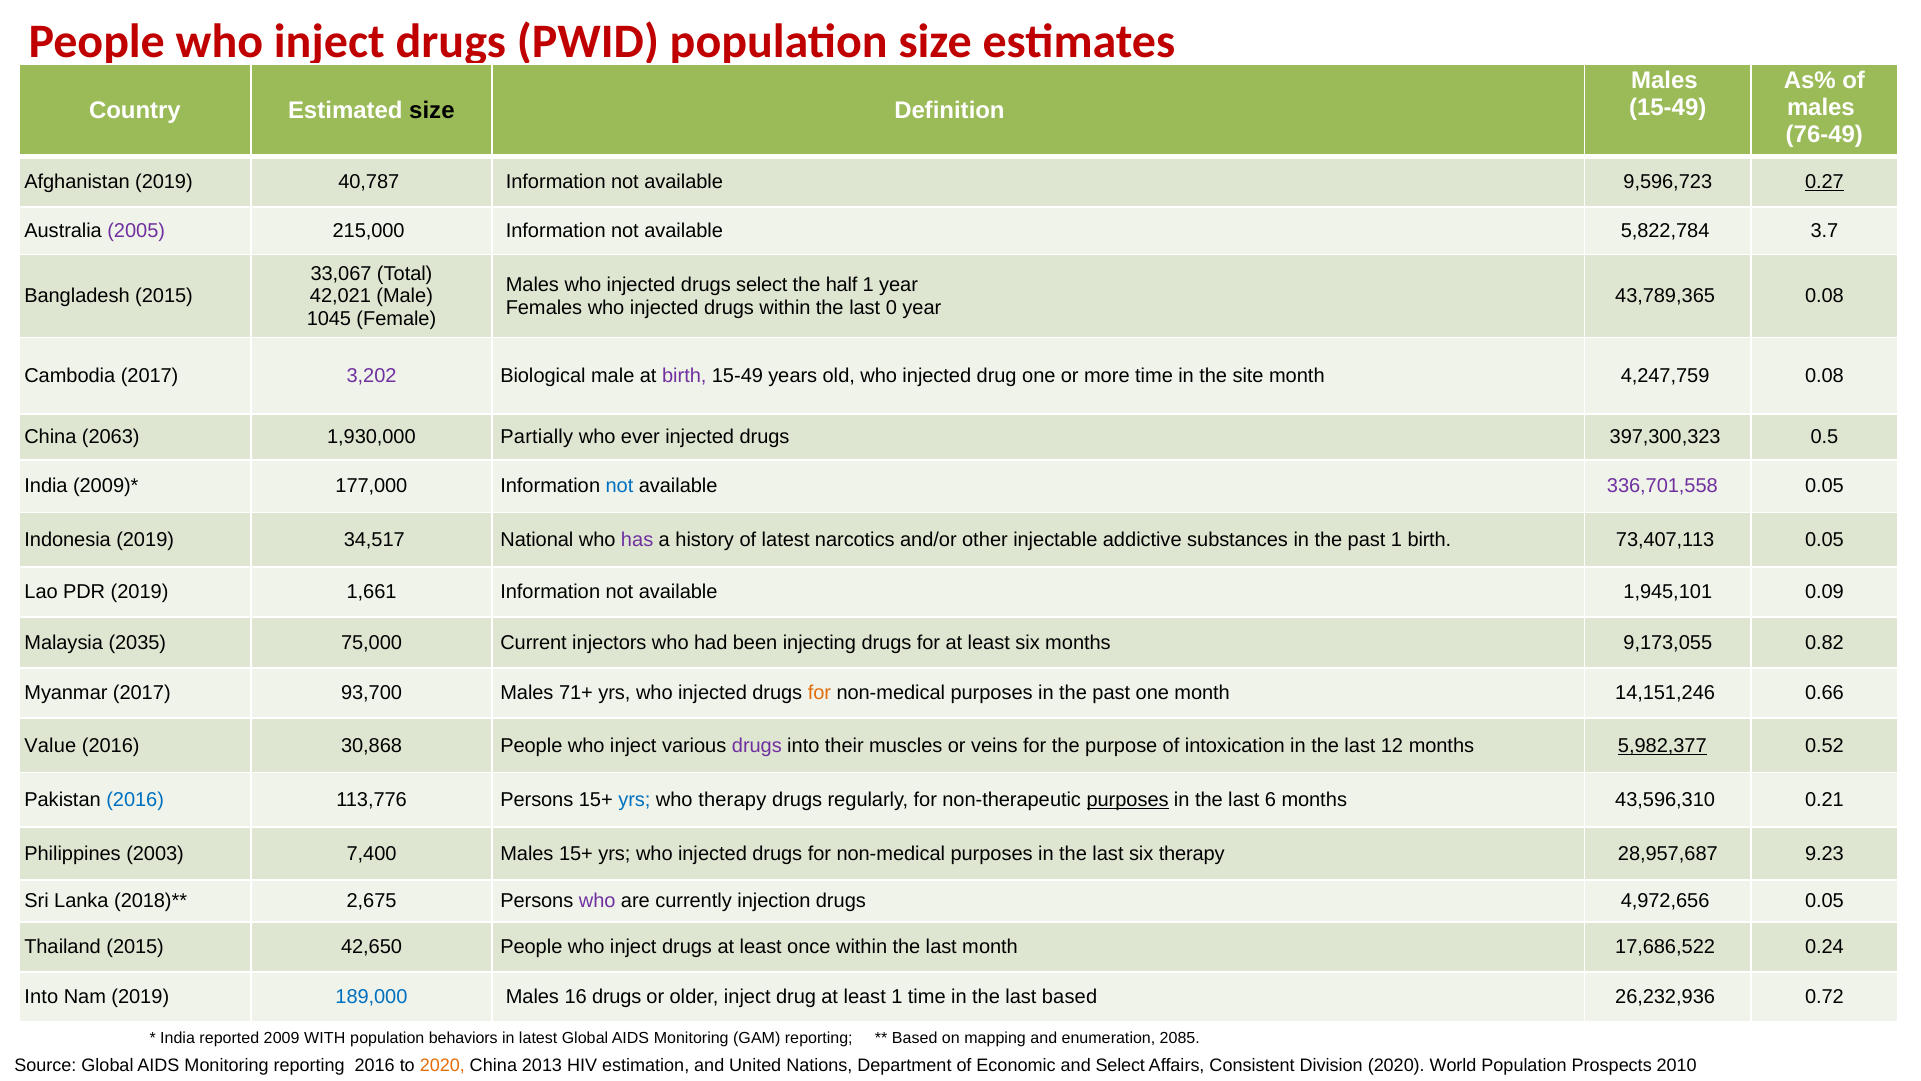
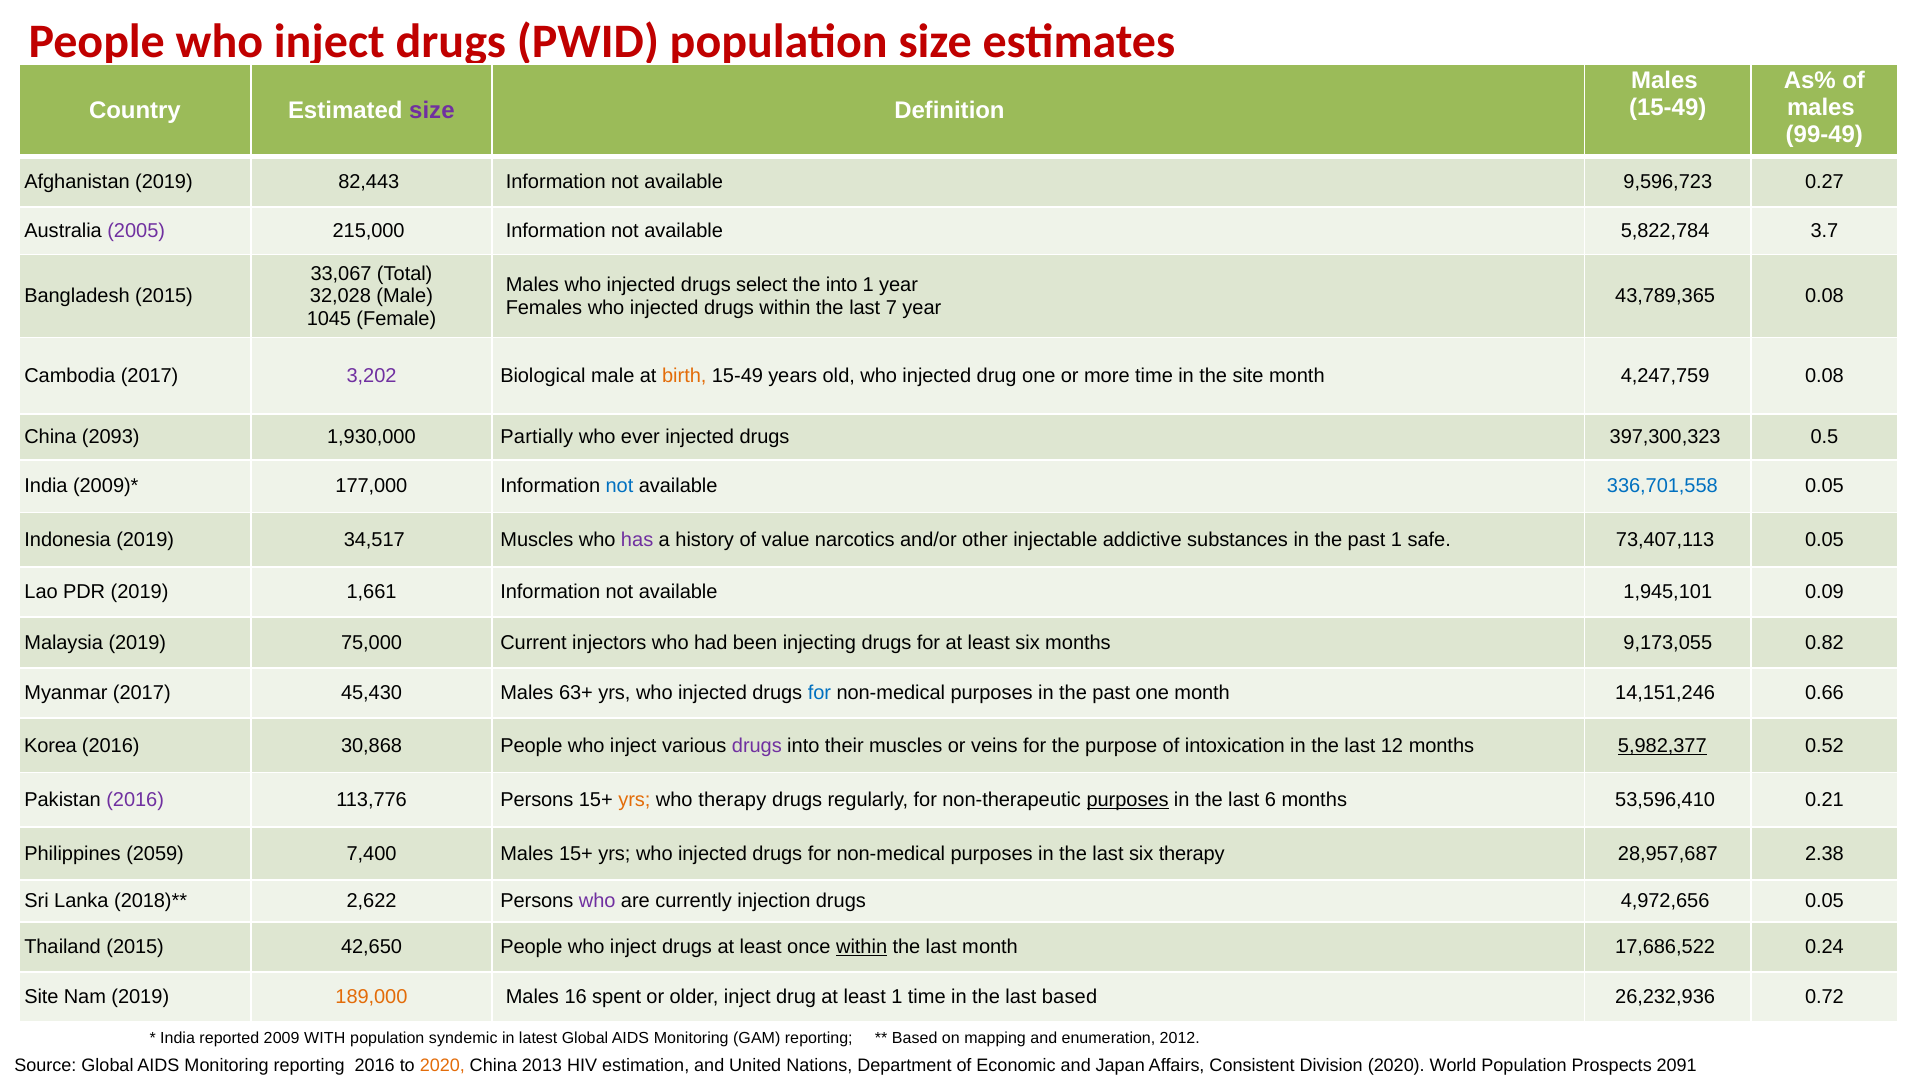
size colour: black -> purple (432, 111)
76-49: 76-49 -> 99-49 (1824, 135)
40,787: 40,787 -> 82,443 (369, 182)
0.27 underline: present -> none (1824, 182)
the half: half -> into (842, 285)
42,021: 42,021 -> 32,028 (340, 296)
0: 0 -> 7 (891, 307)
birth colour: purple -> orange (684, 376)
2063: 2063 -> 2093 (111, 437)
336,701,558 colour: purple -> blue (1662, 486)
34,517 National: National -> Muscles (537, 540)
of latest: latest -> value (786, 540)
1 birth: birth -> safe (1429, 540)
Malaysia 2035: 2035 -> 2019 (137, 642)
93,700: 93,700 -> 45,430 (372, 693)
71+: 71+ -> 63+ (576, 693)
for colour: orange -> blue (819, 693)
Value: Value -> Korea (51, 745)
2016 colour: blue -> purple (135, 800)
yrs colour: blue -> orange (634, 800)
43,596,310: 43,596,310 -> 53,596,410 (1665, 800)
2003: 2003 -> 2059 (155, 853)
9.23: 9.23 -> 2.38 (1824, 853)
2,675: 2,675 -> 2,622 (372, 901)
within underline: none -> present (862, 947)
Into: Into -> Site (41, 997)
189,000 colour: blue -> orange (371, 997)
16 drugs: drugs -> spent (617, 997)
behaviors: behaviors -> syndemic (463, 1038)
2085: 2085 -> 2012 (1180, 1038)
and Select: Select -> Japan (1120, 1066)
2010: 2010 -> 2091 (1677, 1066)
